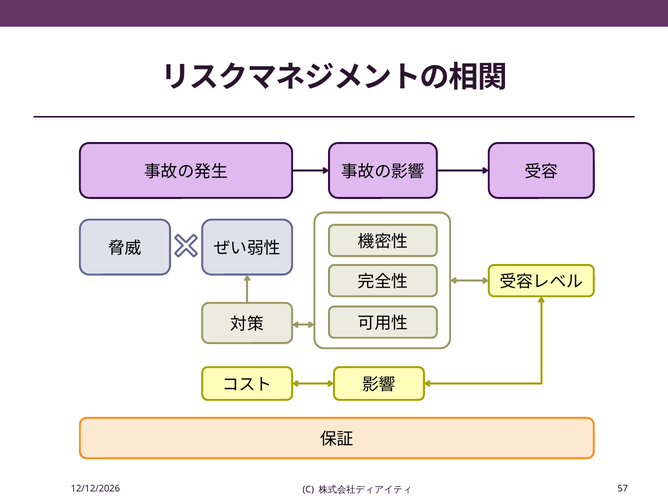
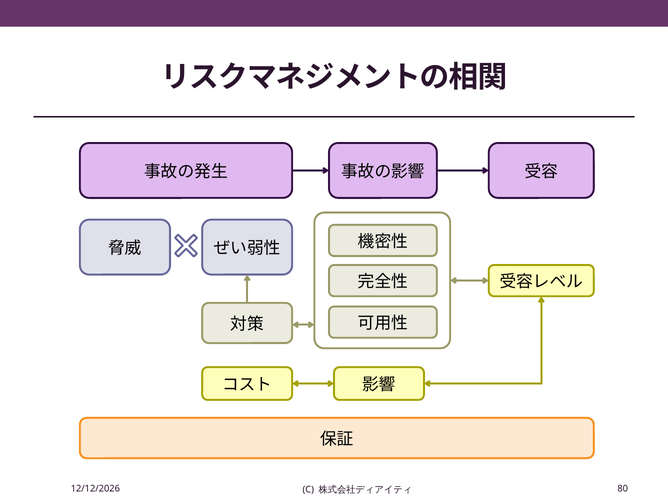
57: 57 -> 80 (623, 489)
